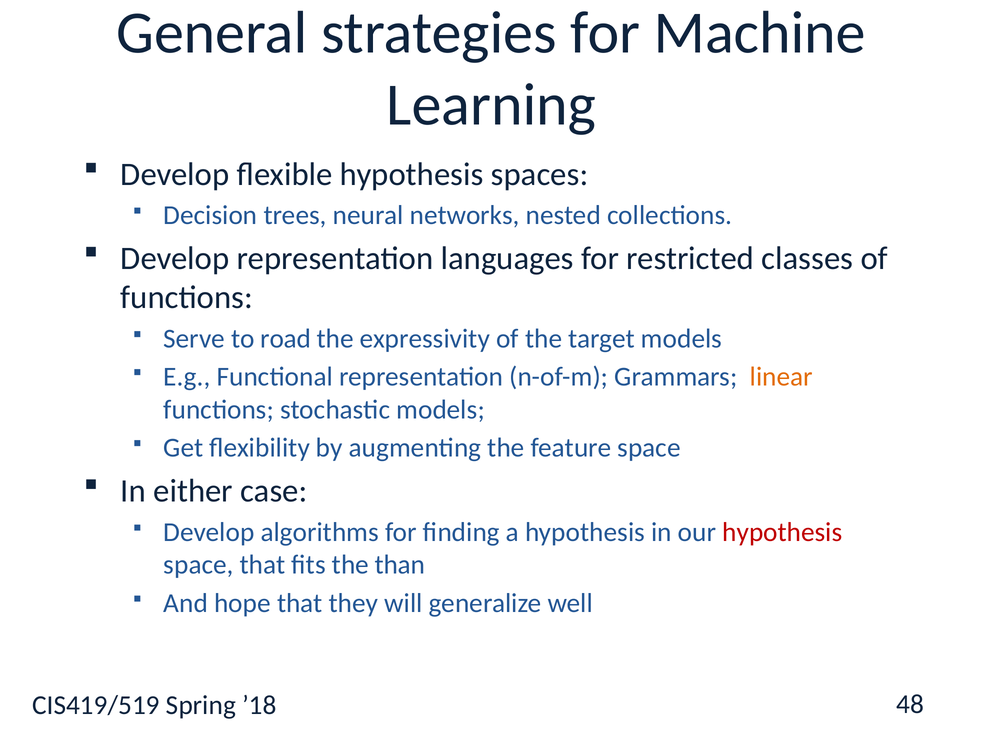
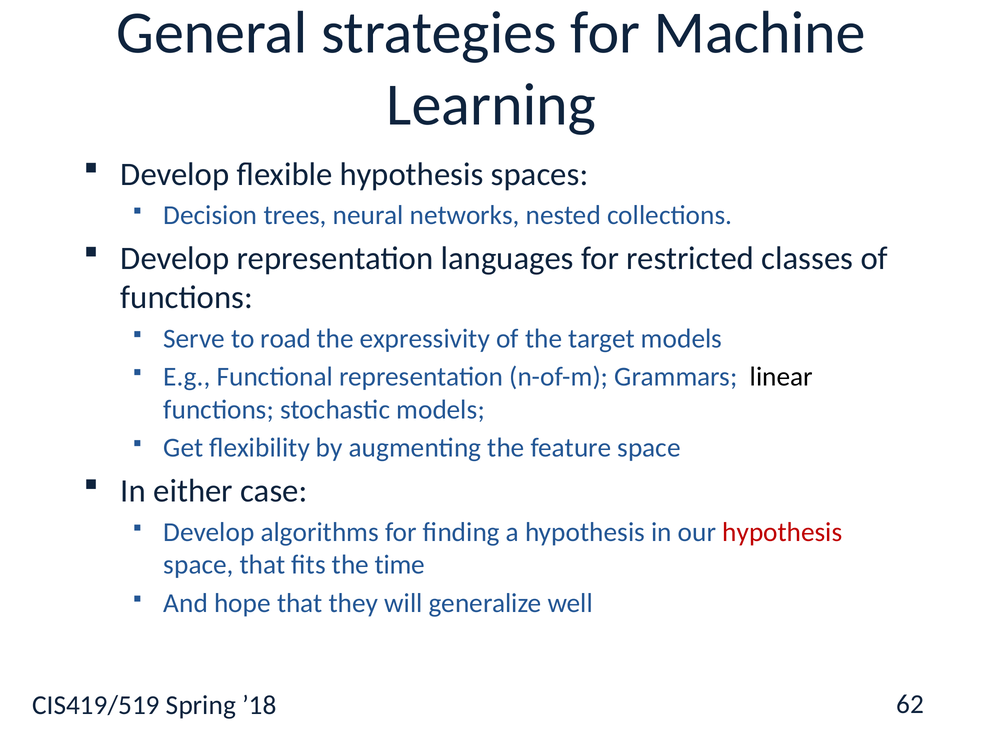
linear colour: orange -> black (781, 377)
than: than -> time (400, 565)
48: 48 -> 62 (910, 705)
